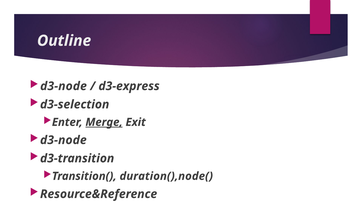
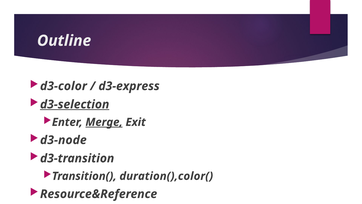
d3-node: d3-node -> d3-color (64, 86)
d3-selection underline: none -> present (75, 104)
duration(),node(: duration(),node( -> duration(),color( (166, 176)
